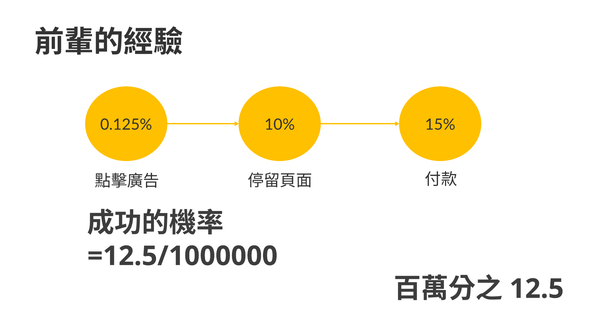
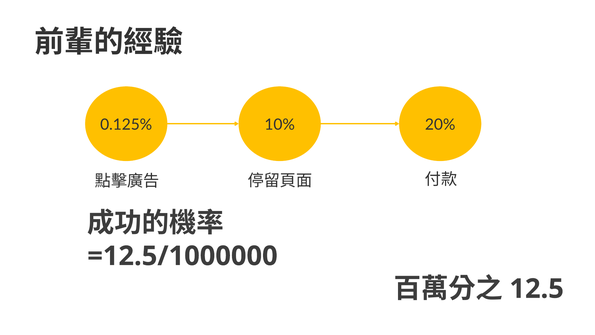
15%: 15% -> 20% (440, 125)
